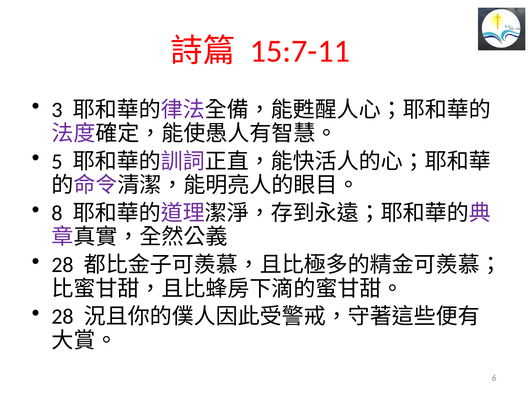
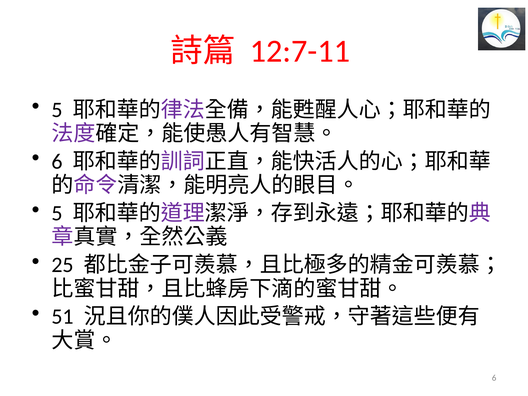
15:7-11: 15:7-11 -> 12:7-11 (300, 51)
3: 3 -> 5 (57, 110)
5: 5 -> 6 (57, 162)
8: 8 -> 5 (57, 213)
28: 28 -> 25 (63, 265)
28: 28 -> 51 (63, 317)
